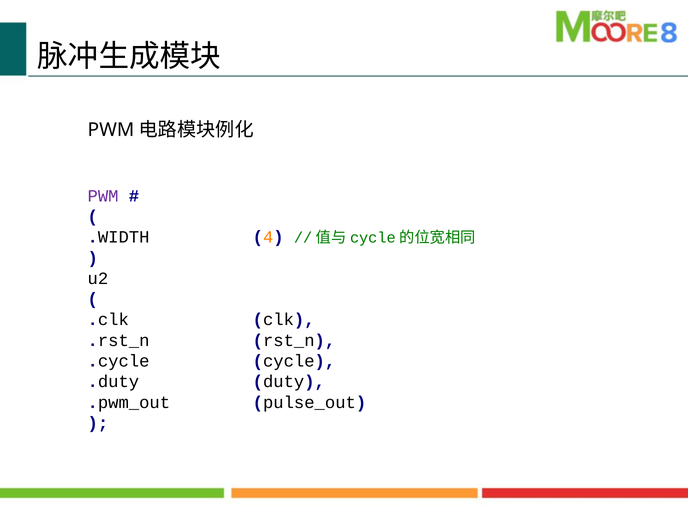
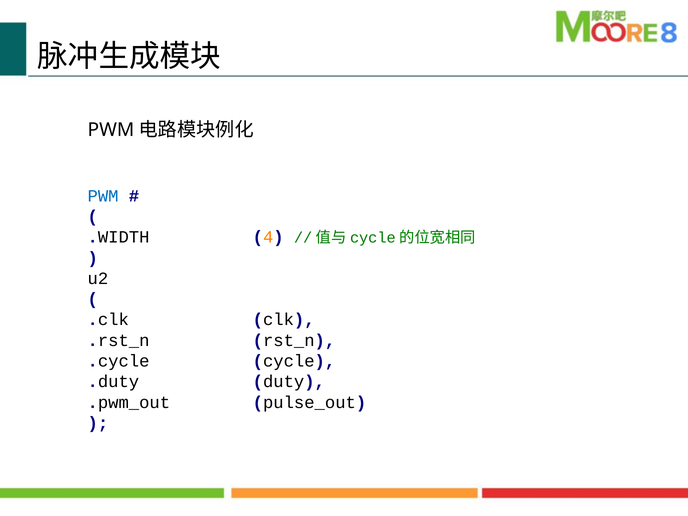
PWM colour: purple -> blue (103, 196)
